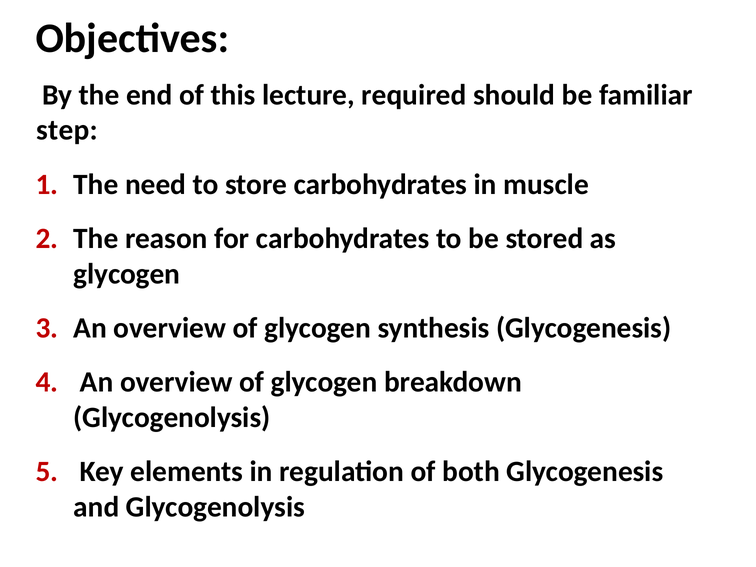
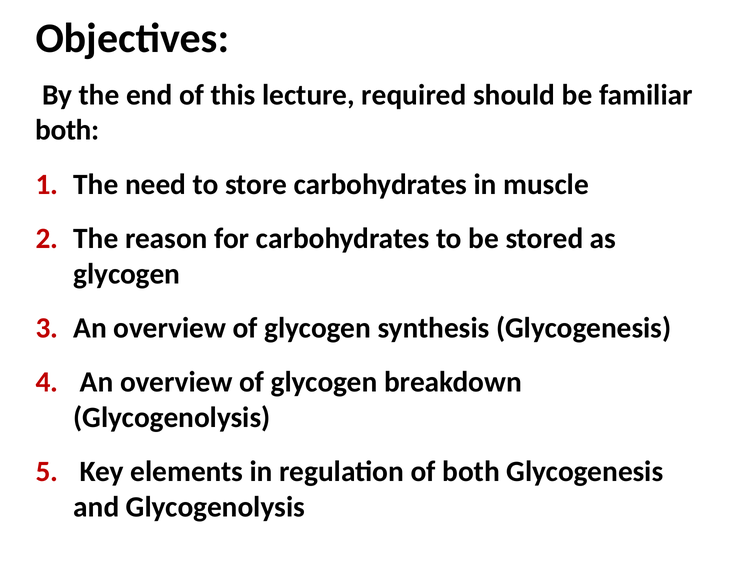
step: step -> both (67, 130)
